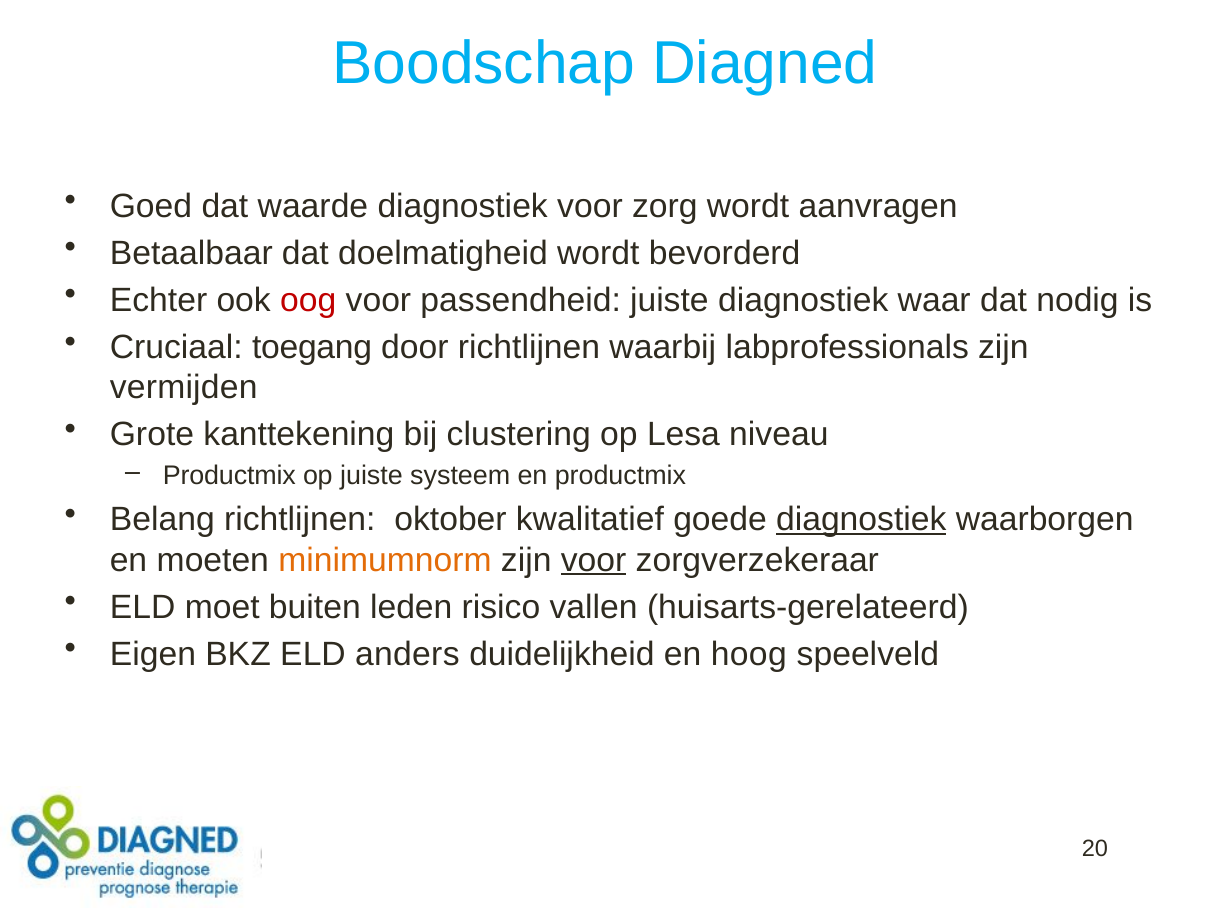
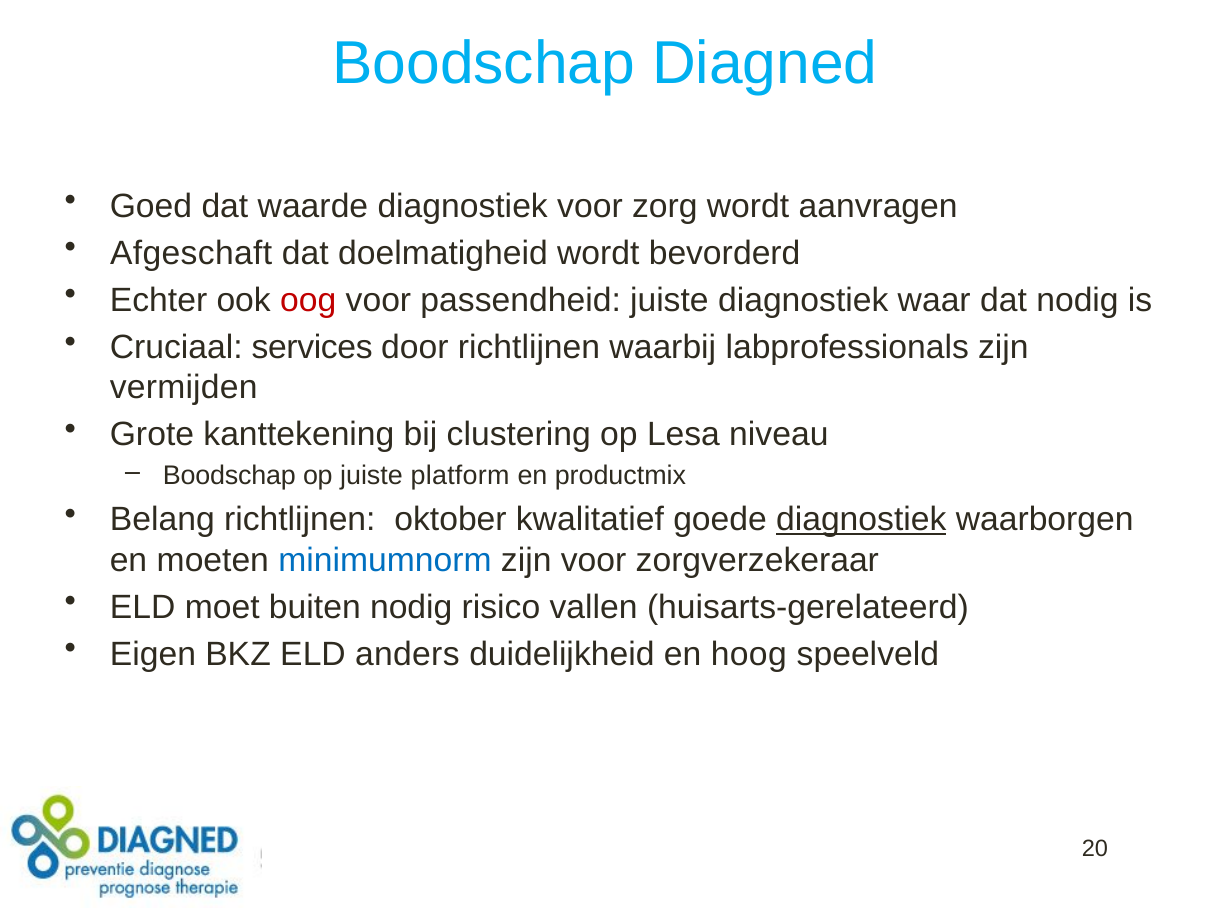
Betaalbaar: Betaalbaar -> Afgeschaft (191, 253)
toegang: toegang -> services (312, 347)
Productmix: Productmix -> Boodschap (229, 476)
systeem: systeem -> platform (460, 476)
minimumnorm colour: orange -> blue (385, 560)
voor underline: present -> none (594, 560)
buiten leden: leden -> nodig (411, 607)
